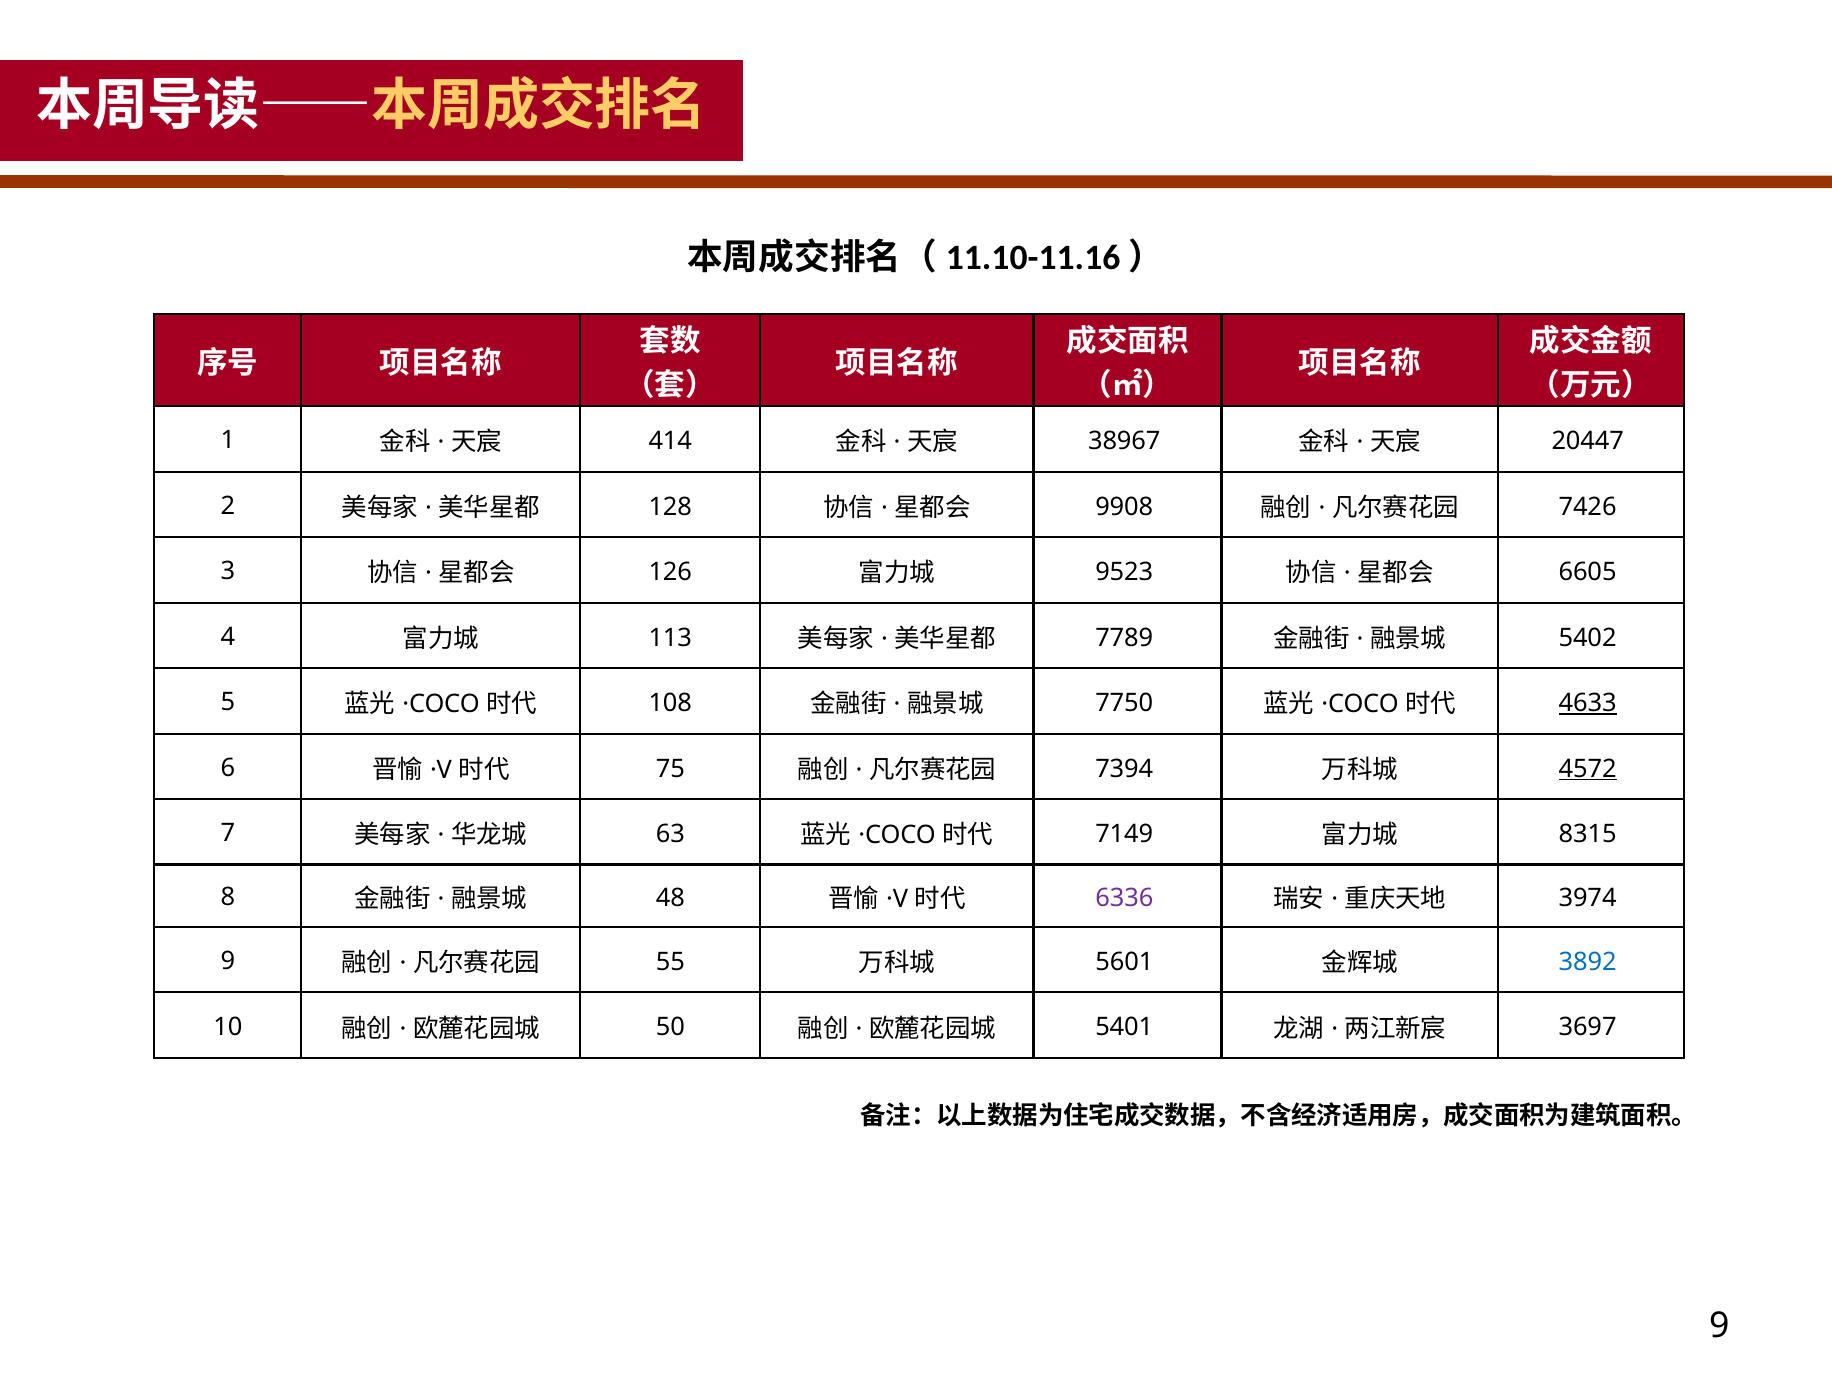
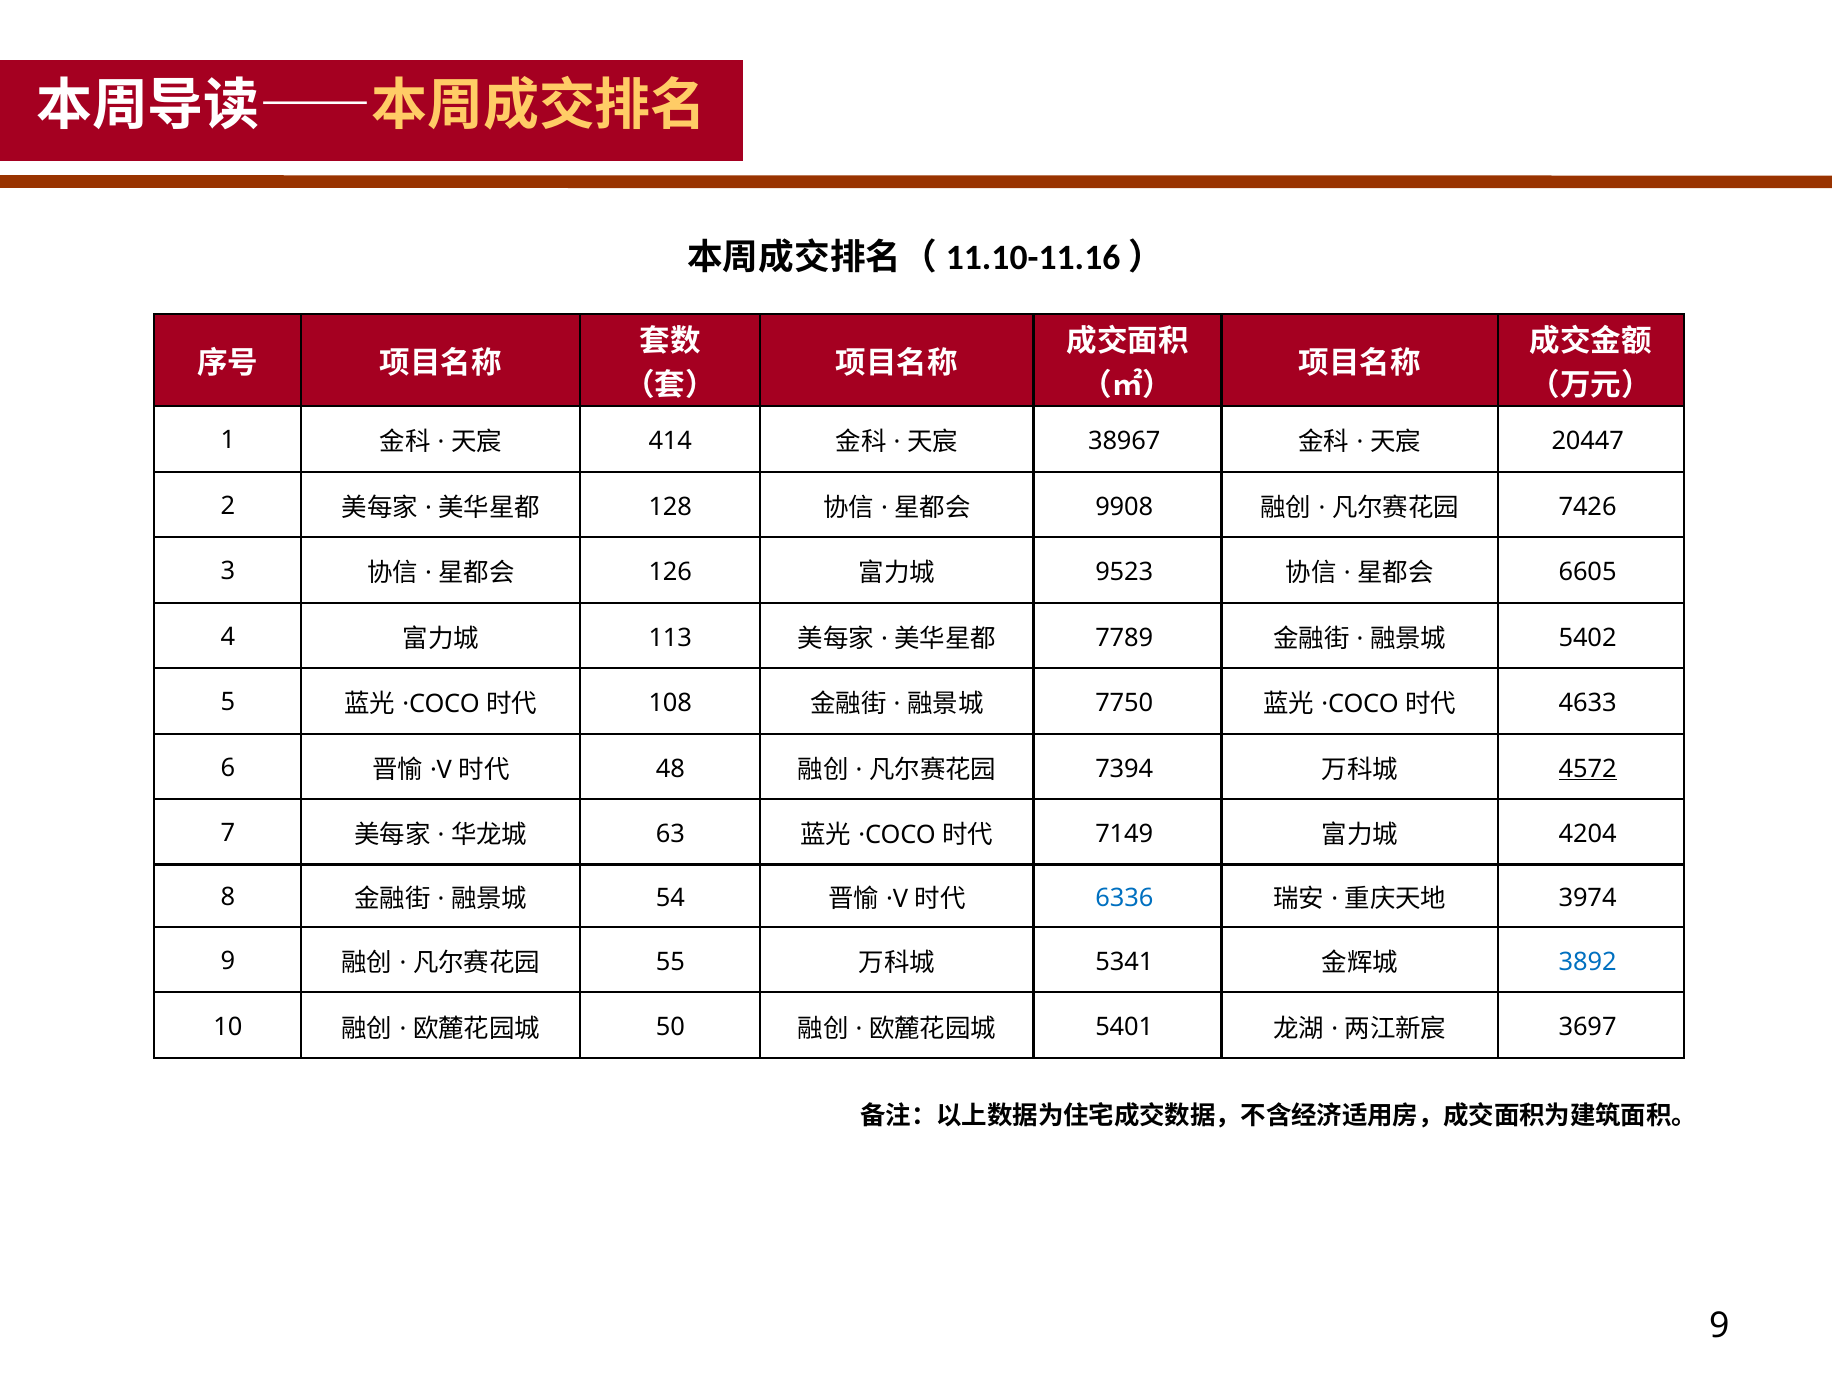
4633 underline: present -> none (1588, 703)
75: 75 -> 48 (670, 769)
8315: 8315 -> 4204 (1588, 834)
48: 48 -> 54 (670, 898)
6336 colour: purple -> blue (1124, 898)
5601: 5601 -> 5341 (1124, 962)
